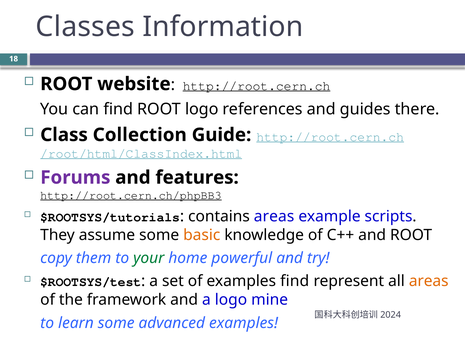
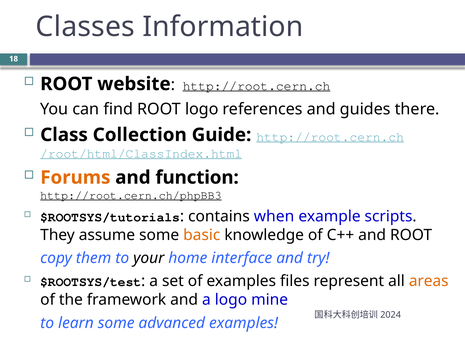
Forums colour: purple -> orange (75, 177)
features: features -> function (197, 177)
contains areas: areas -> when (274, 216)
your colour: green -> black (149, 258)
powerful: powerful -> interface (242, 258)
examples find: find -> files (295, 281)
